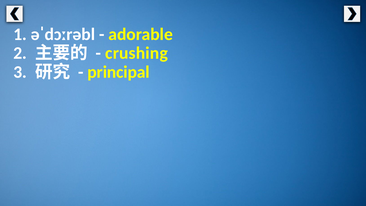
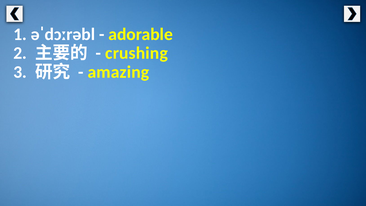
principal: principal -> amazing (118, 72)
